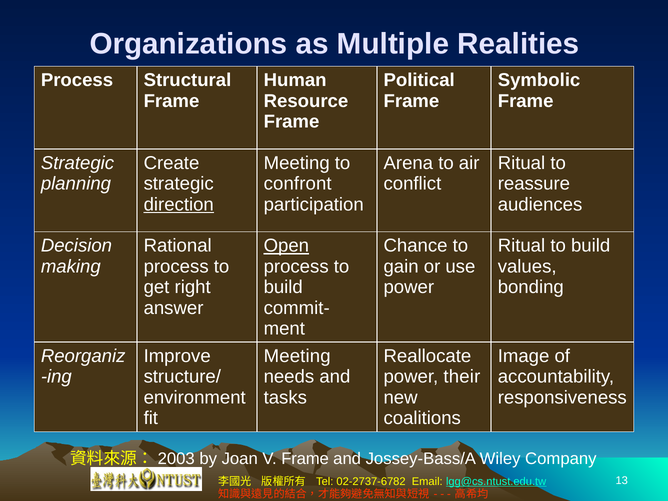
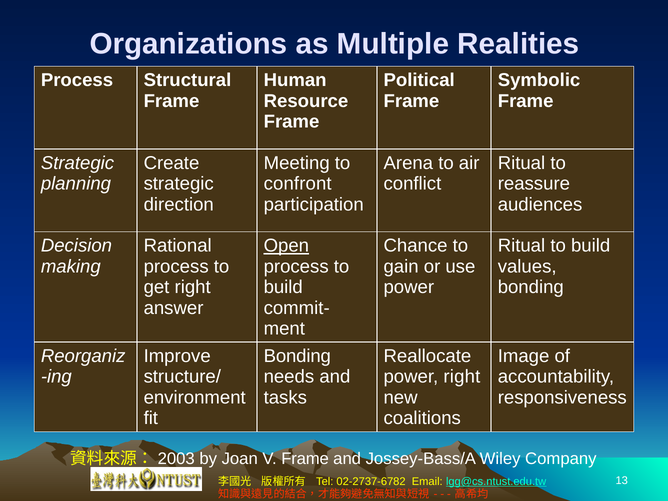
direction underline: present -> none (179, 205)
Meeting: Meeting -> Bonding (297, 356)
power their: their -> right (462, 377)
